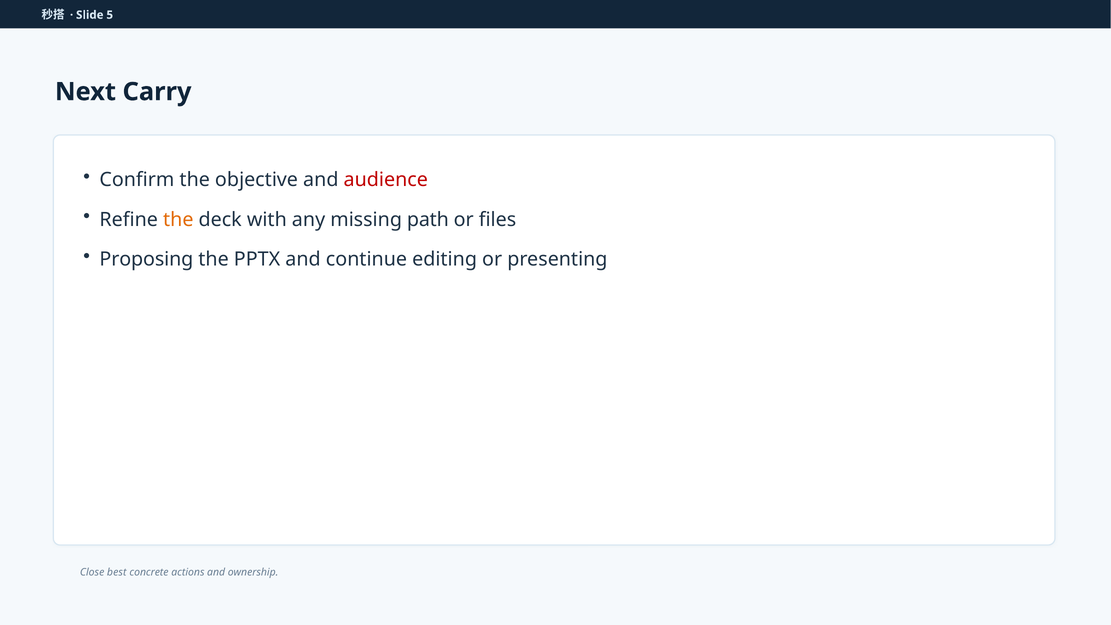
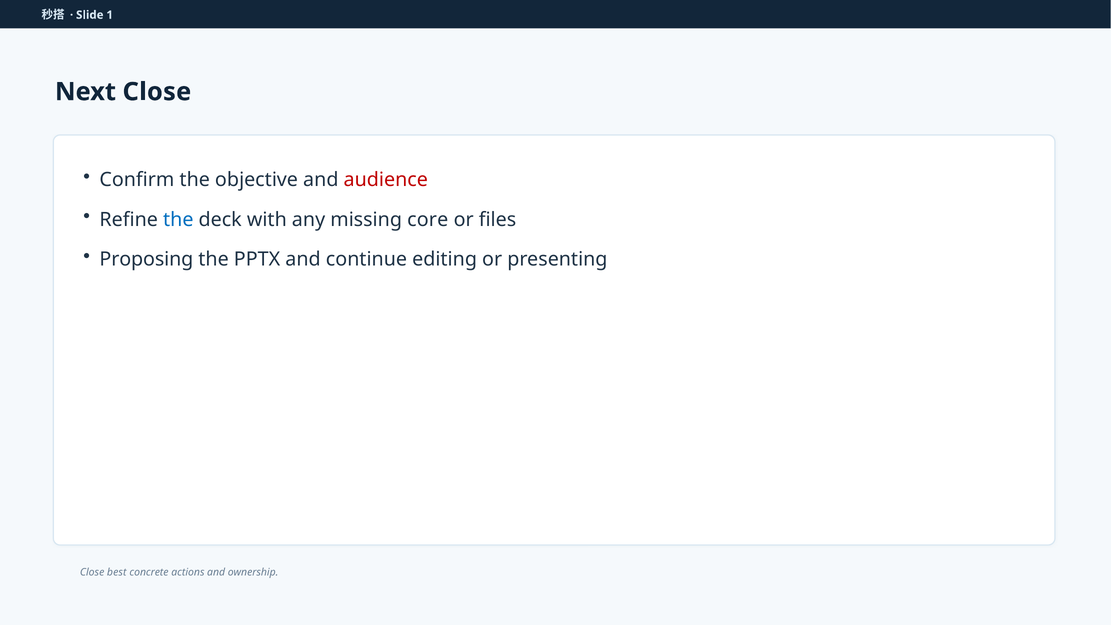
5: 5 -> 1 (110, 15)
Next Carry: Carry -> Close (157, 92)
the colour: orange -> blue (178, 220)
path: path -> core (428, 220)
